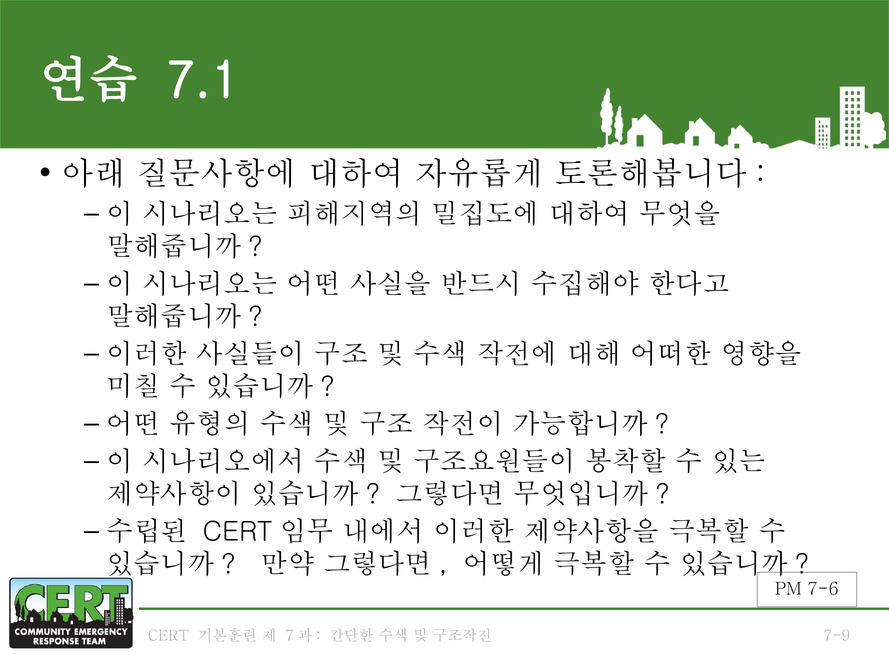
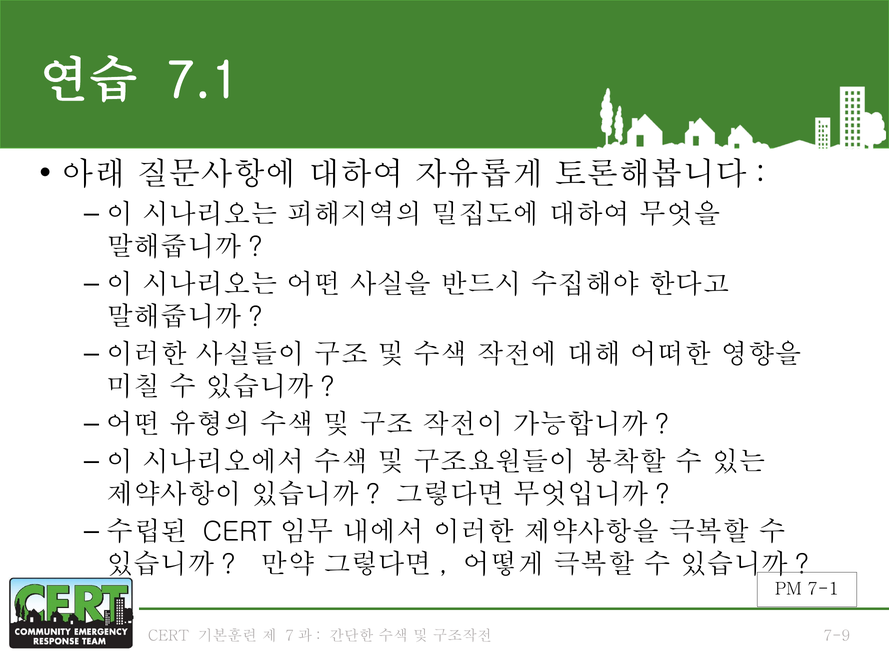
7-6: 7-6 -> 7-1 (823, 589)
